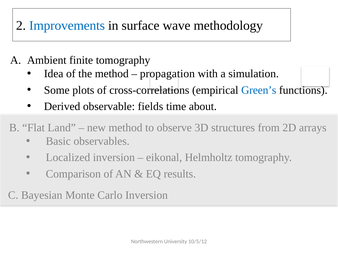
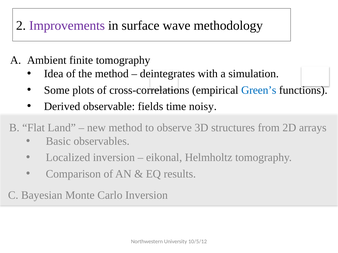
Improvements colour: blue -> purple (67, 26)
propagation: propagation -> deintegrates (167, 74)
about: about -> noisy (203, 107)
